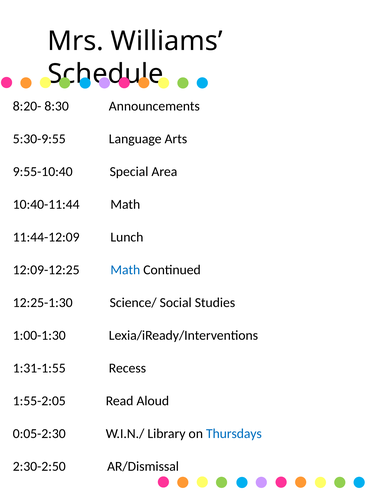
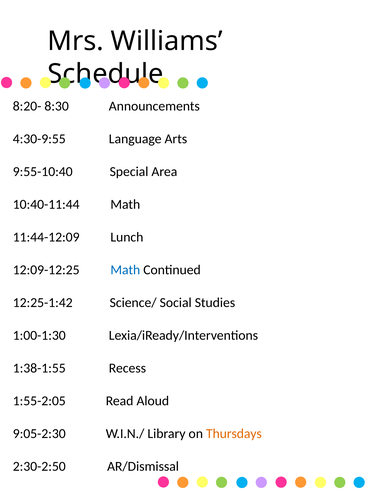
5:30-9:55: 5:30-9:55 -> 4:30-9:55 (39, 139)
12:25-1:30: 12:25-1:30 -> 12:25-1:42 (43, 302)
1:31-1:55: 1:31-1:55 -> 1:38-1:55 (39, 368)
0:05-2:30: 0:05-2:30 -> 9:05-2:30 (39, 433)
Thursdays colour: blue -> orange (234, 433)
